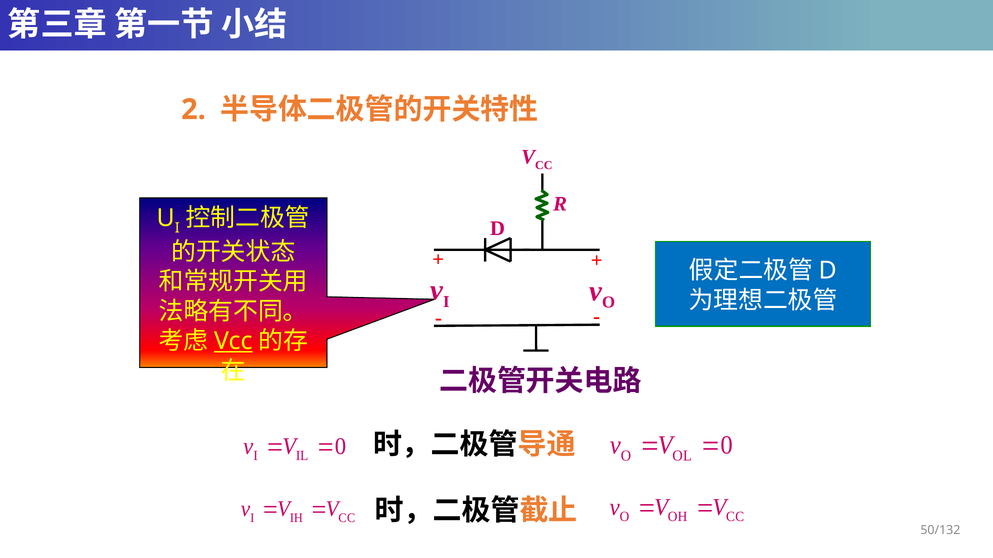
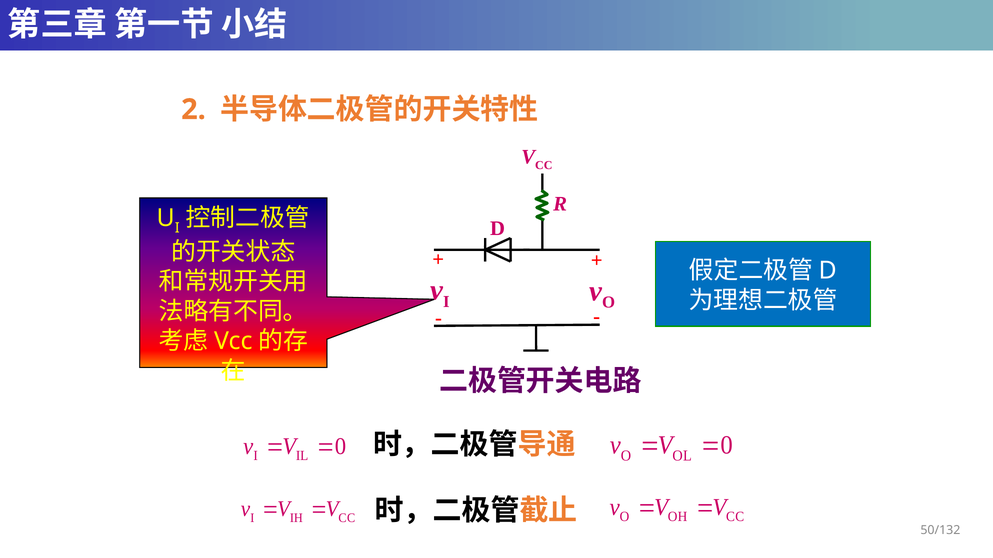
Vcc underline: present -> none (233, 342)
